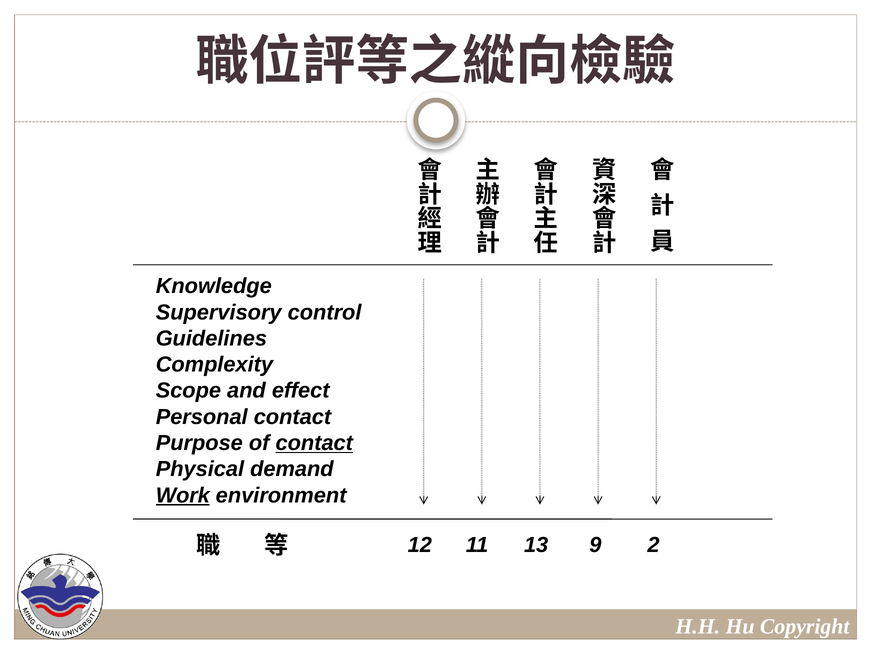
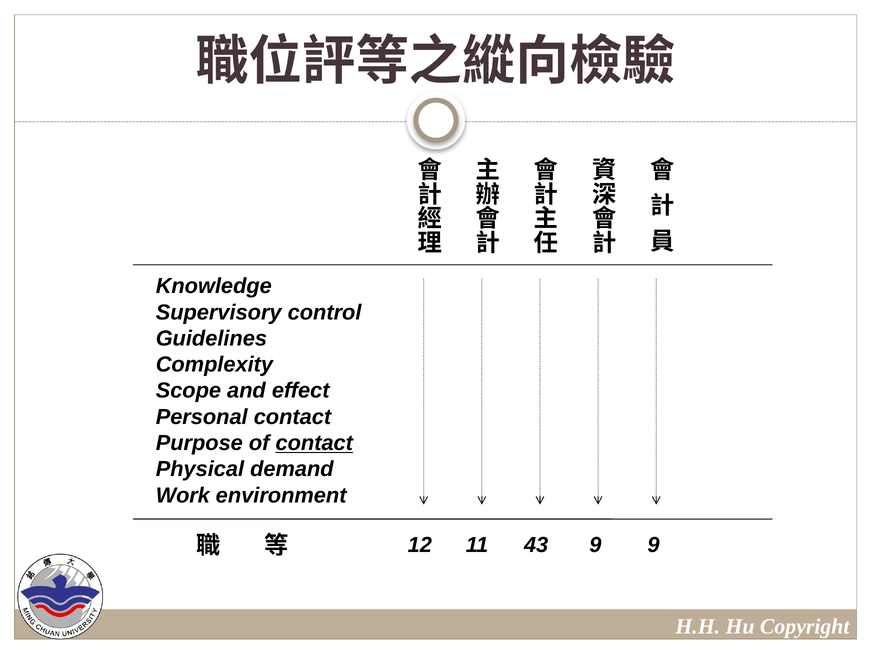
Work underline: present -> none (183, 495)
13: 13 -> 43 (536, 545)
9 2: 2 -> 9 (654, 545)
